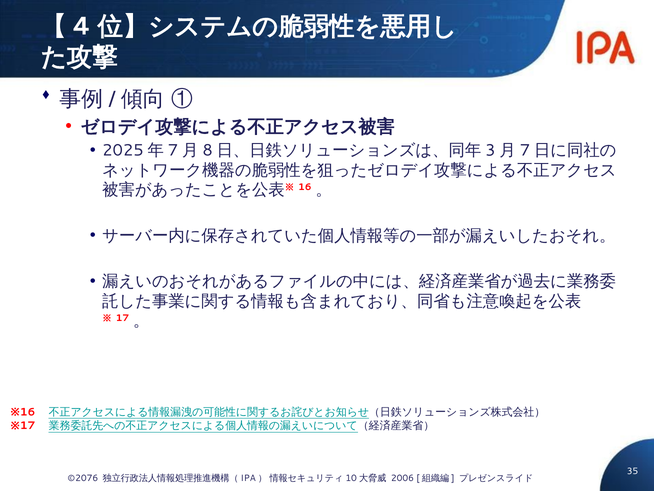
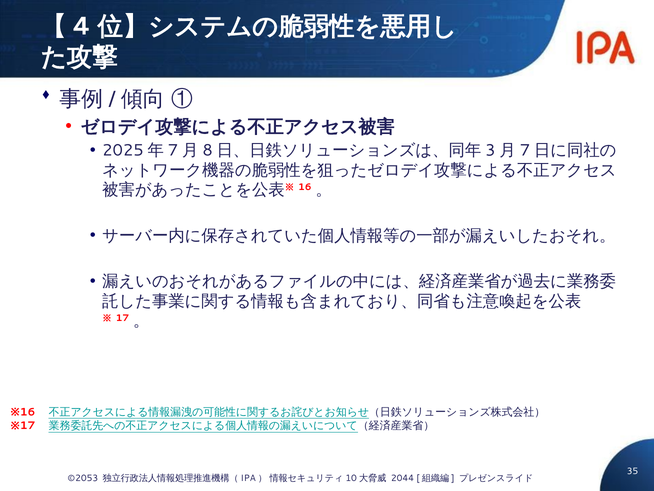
©2076: ©2076 -> ©2053 (83, 478)
2006: 2006 -> 2044 (402, 478)
